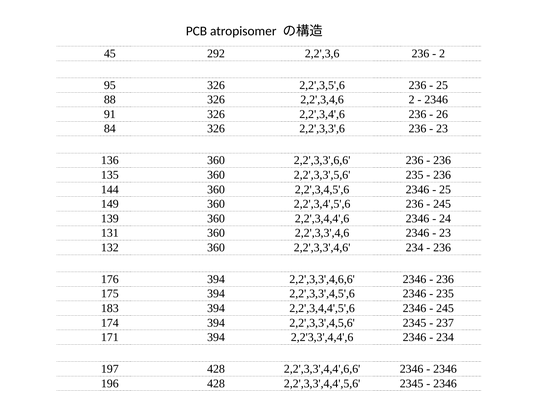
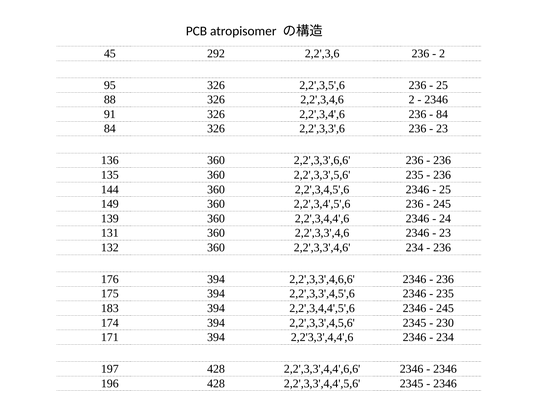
26: 26 -> 84 (442, 114)
237: 237 -> 230 (445, 323)
